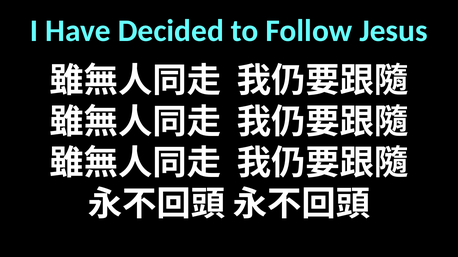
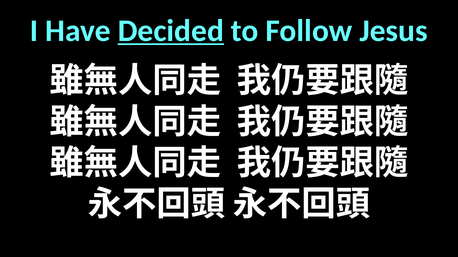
Decided underline: none -> present (171, 31)
